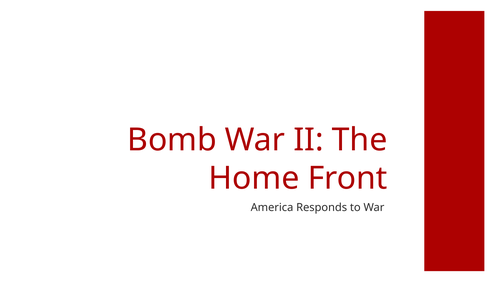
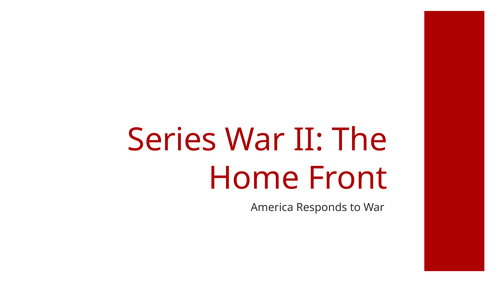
Bomb: Bomb -> Series (172, 140)
